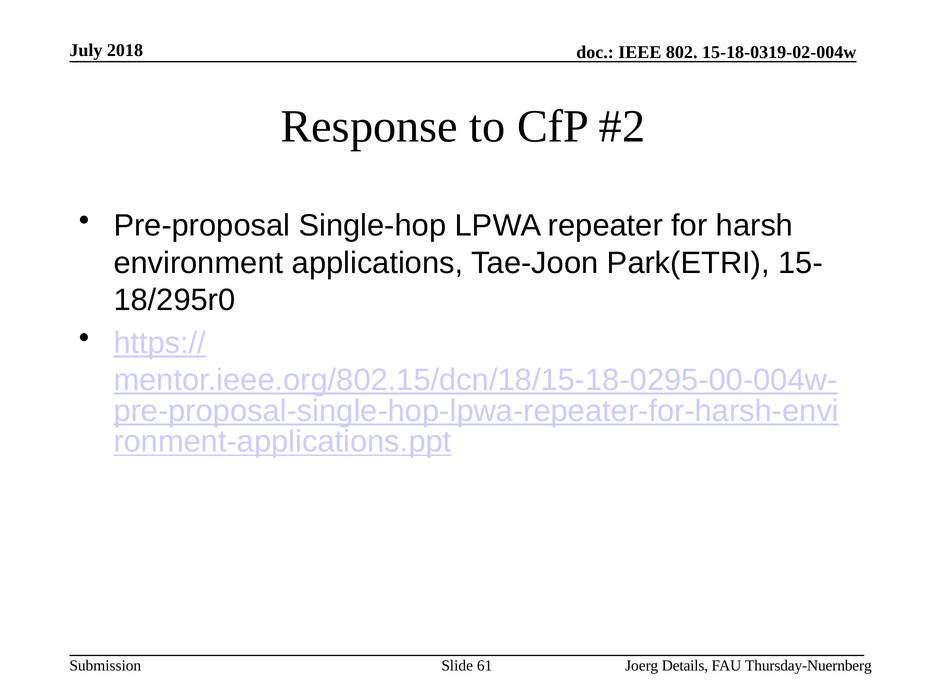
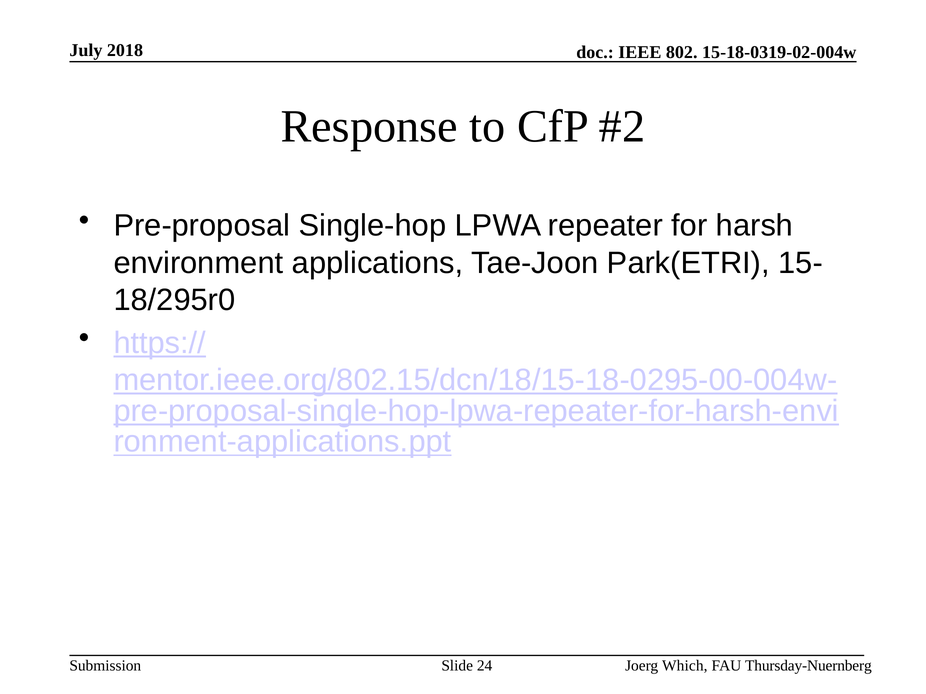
61: 61 -> 24 (485, 666)
Details: Details -> Which (685, 666)
